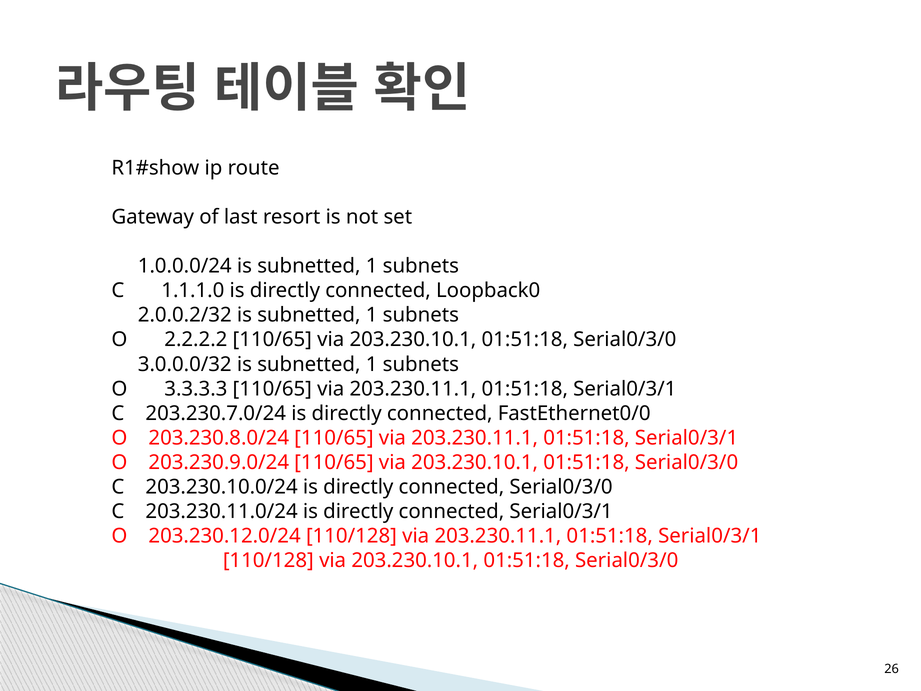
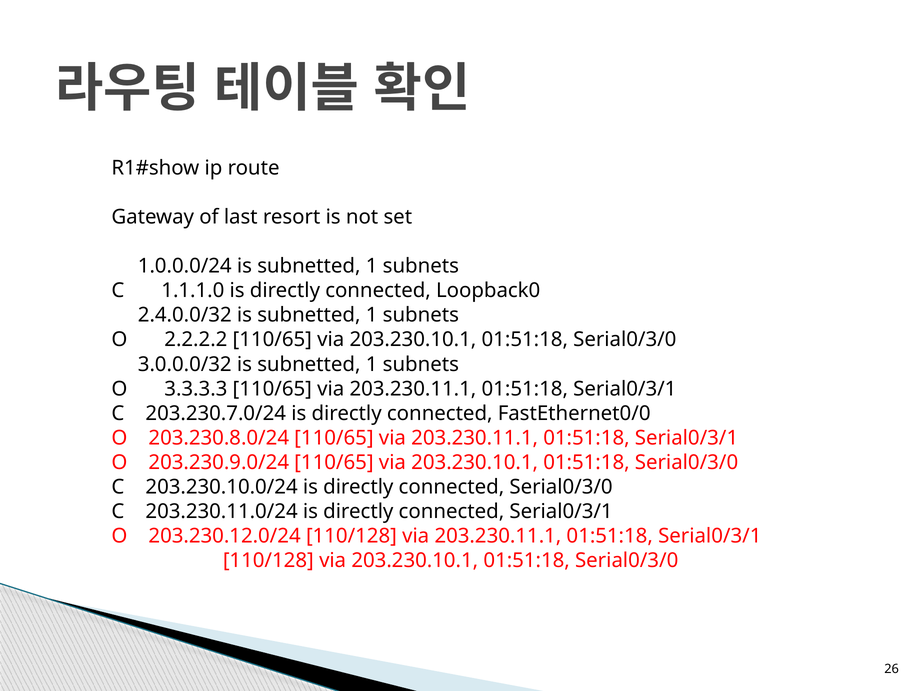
2.0.0.2/32: 2.0.0.2/32 -> 2.4.0.0/32 (185, 315)
